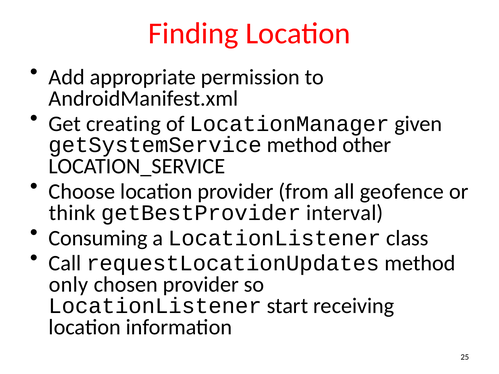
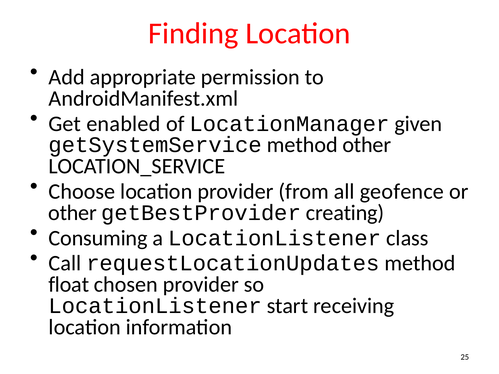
creating: creating -> enabled (123, 124)
think: think -> other (73, 213)
interval: interval -> creating (345, 213)
only: only -> float (69, 285)
